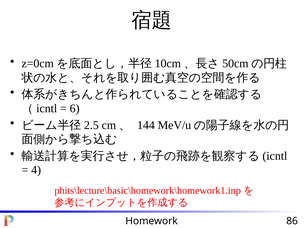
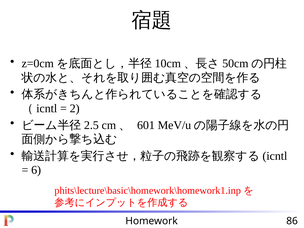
6: 6 -> 2 (75, 109)
144: 144 -> 601 (146, 125)
4: 4 -> 6 (36, 170)
